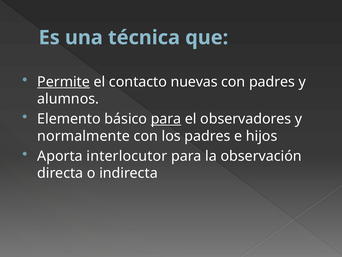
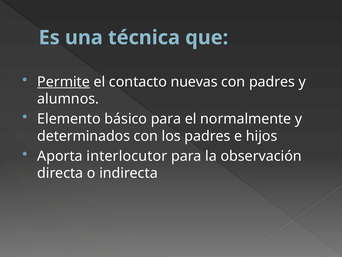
para underline: present -> none (166, 119)
observadores: observadores -> normalmente (246, 119)
normalmente: normalmente -> determinados (84, 136)
